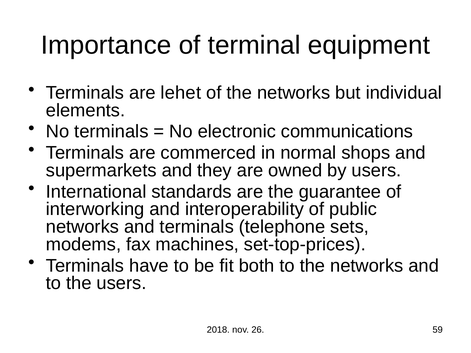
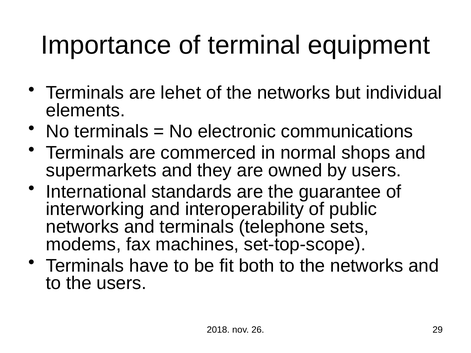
set-top-prices: set-top-prices -> set-top-scope (305, 245)
59: 59 -> 29 (438, 330)
